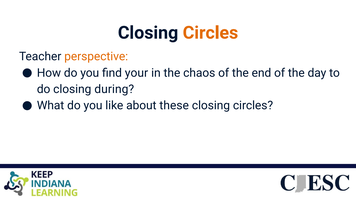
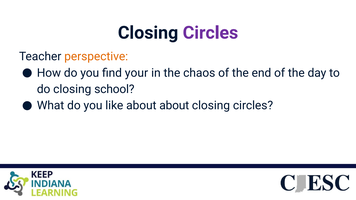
Circles colour: orange -> purple (210, 33)
during: during -> school (114, 89)
about these: these -> about (174, 106)
